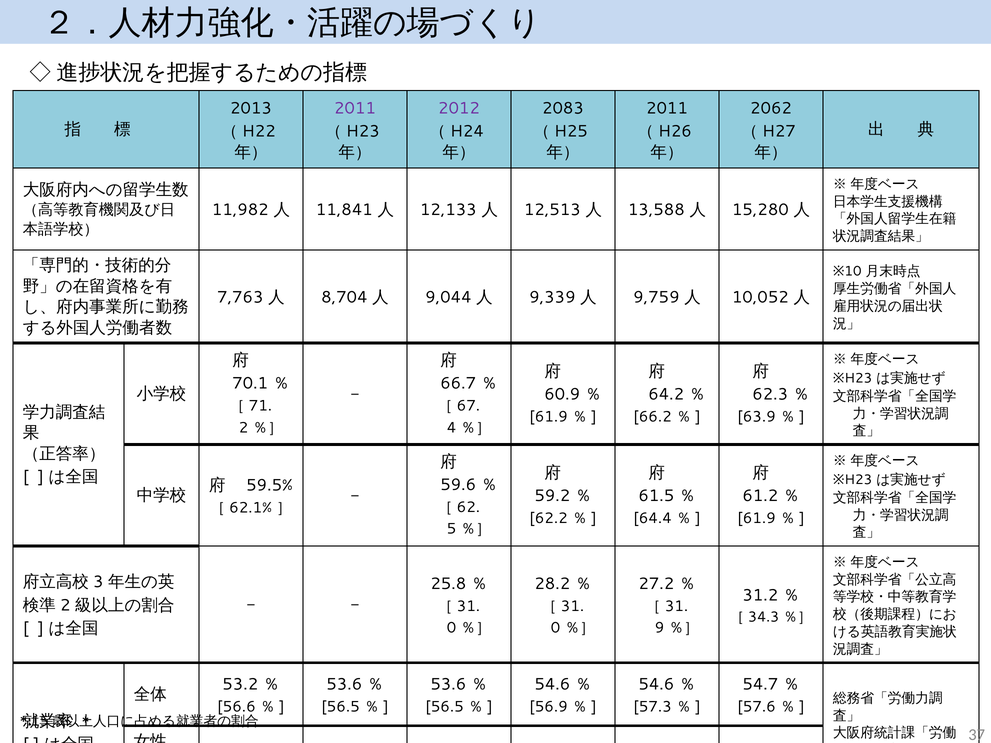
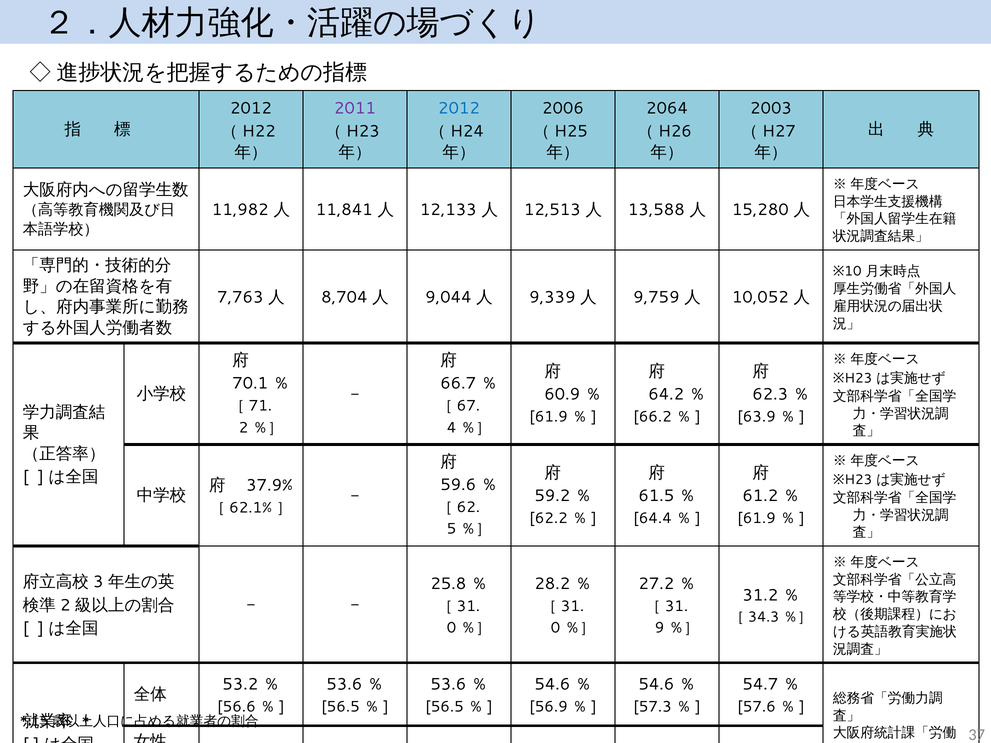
2013: 2013 -> 2012 (251, 108)
2012 colour: purple -> blue (459, 108)
2083: 2083 -> 2006 (563, 108)
2011: 2011 -> 2064 (667, 108)
2062: 2062 -> 2003 (771, 108)
59.5%: 59.5% -> 37.9% (269, 485)
